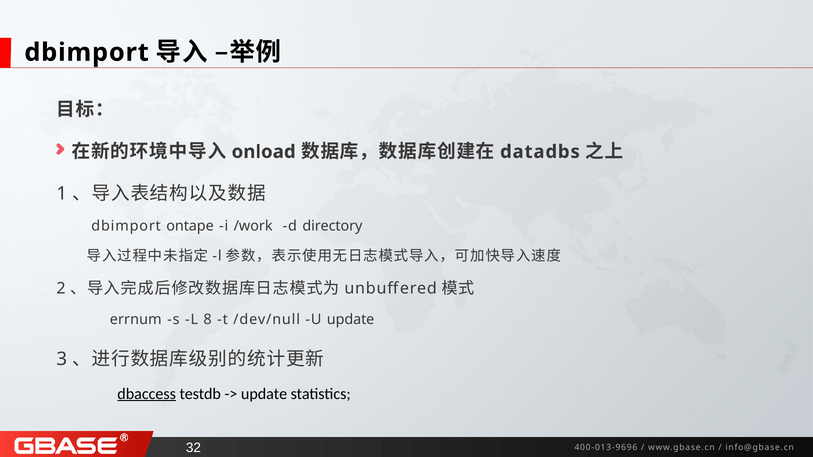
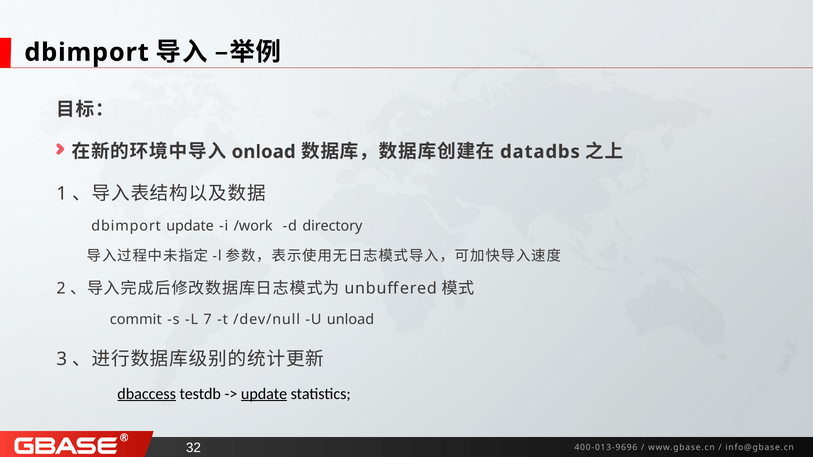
dbimport ontape: ontape -> update (190, 226)
errnum: errnum -> commit (136, 320)
8: 8 -> 7 (208, 320)
U update: update -> unload (351, 320)
update underline: none -> present (264, 394)
